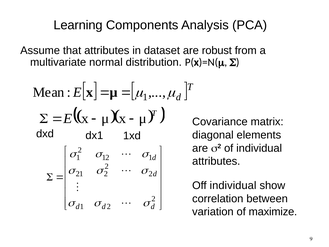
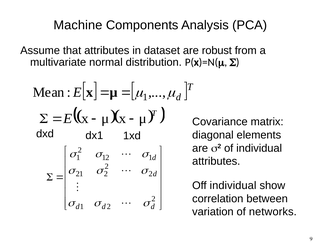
Learning: Learning -> Machine (78, 25)
maximize: maximize -> networks (273, 212)
